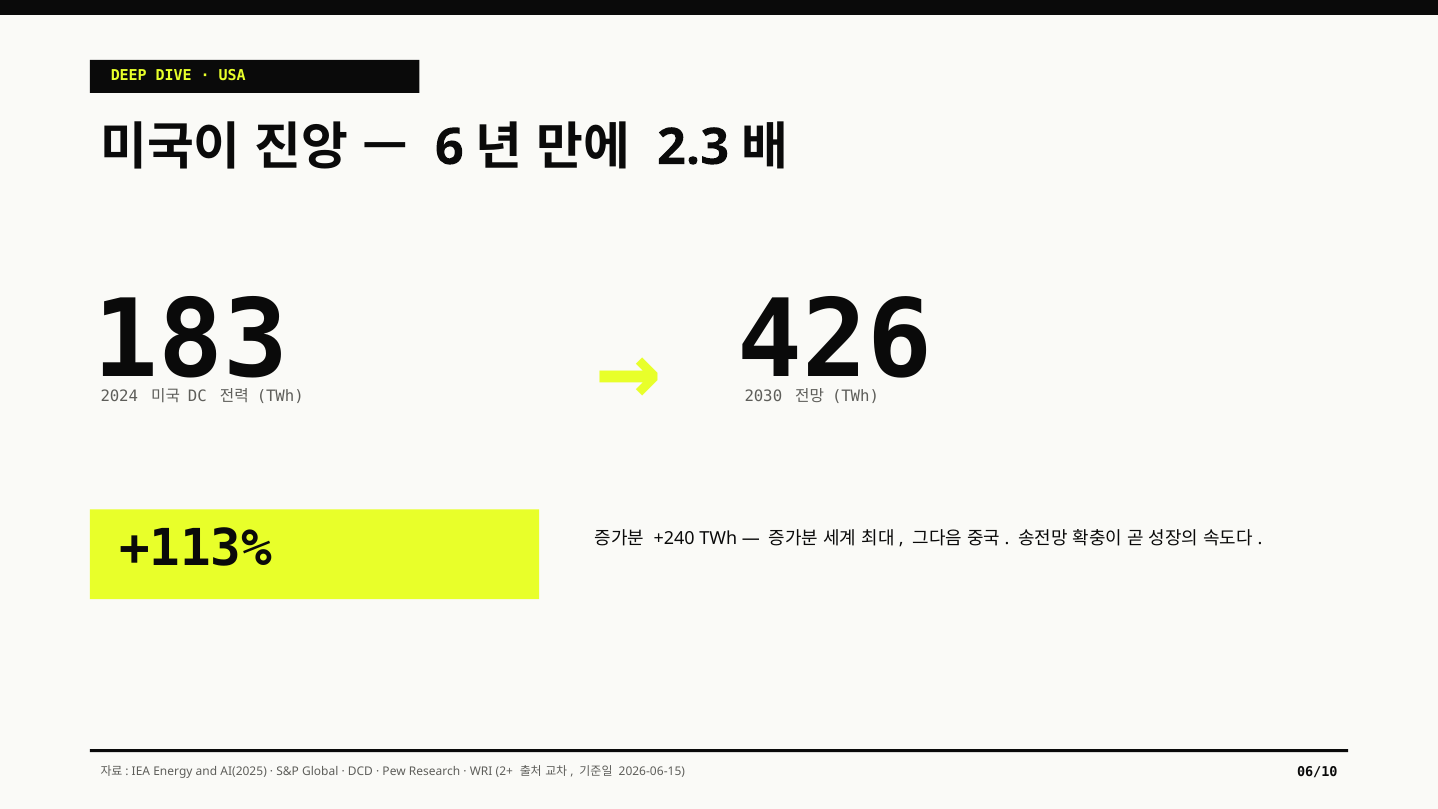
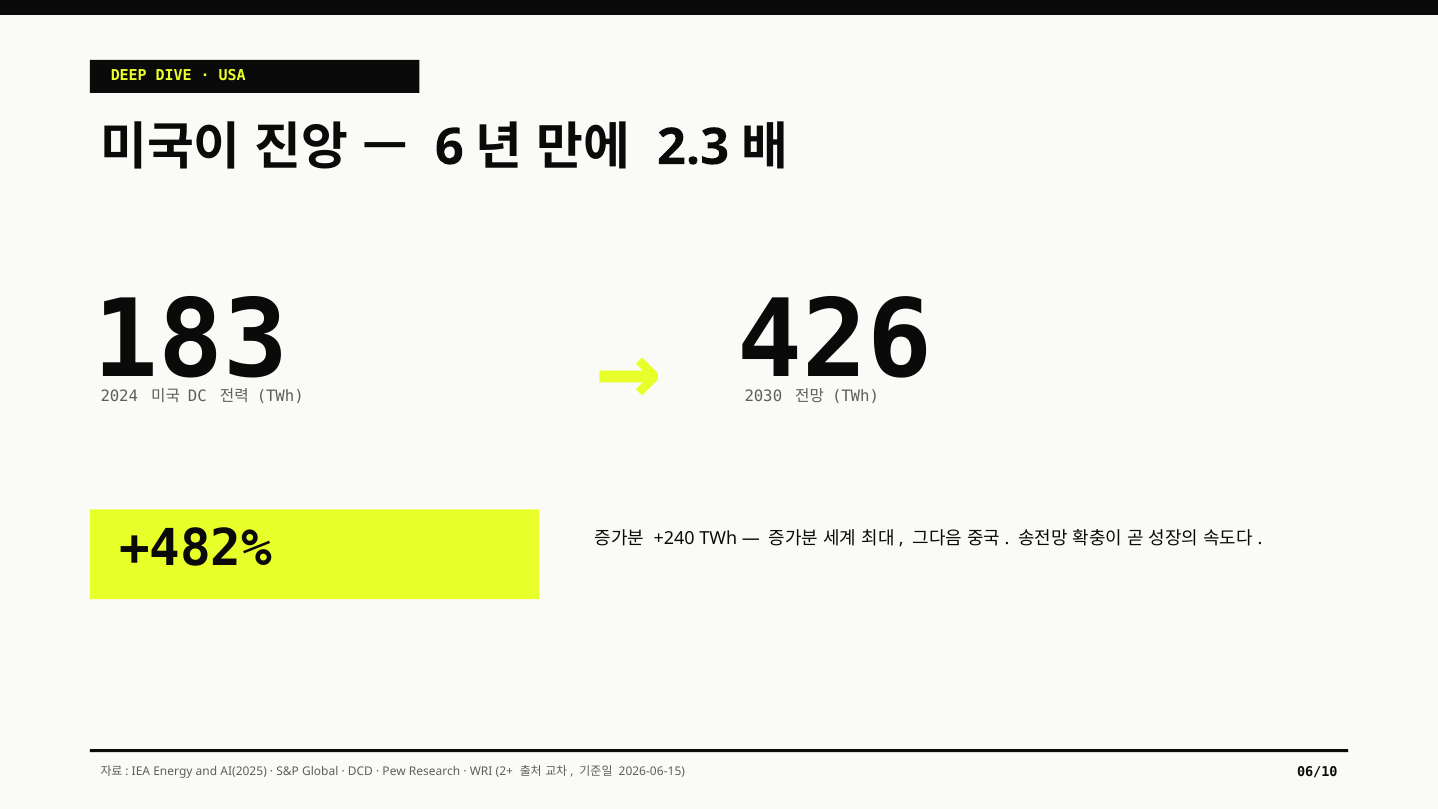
+113%: +113% -> +482% (196, 549)
